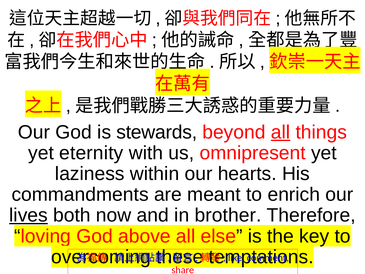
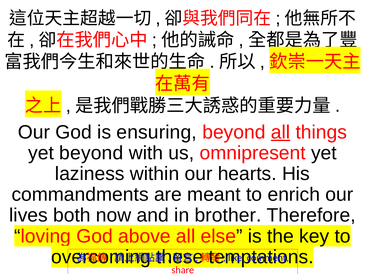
stewards: stewards -> ensuring (157, 132)
yet eternity: eternity -> beyond (91, 153)
lives underline: present -> none (28, 215)
